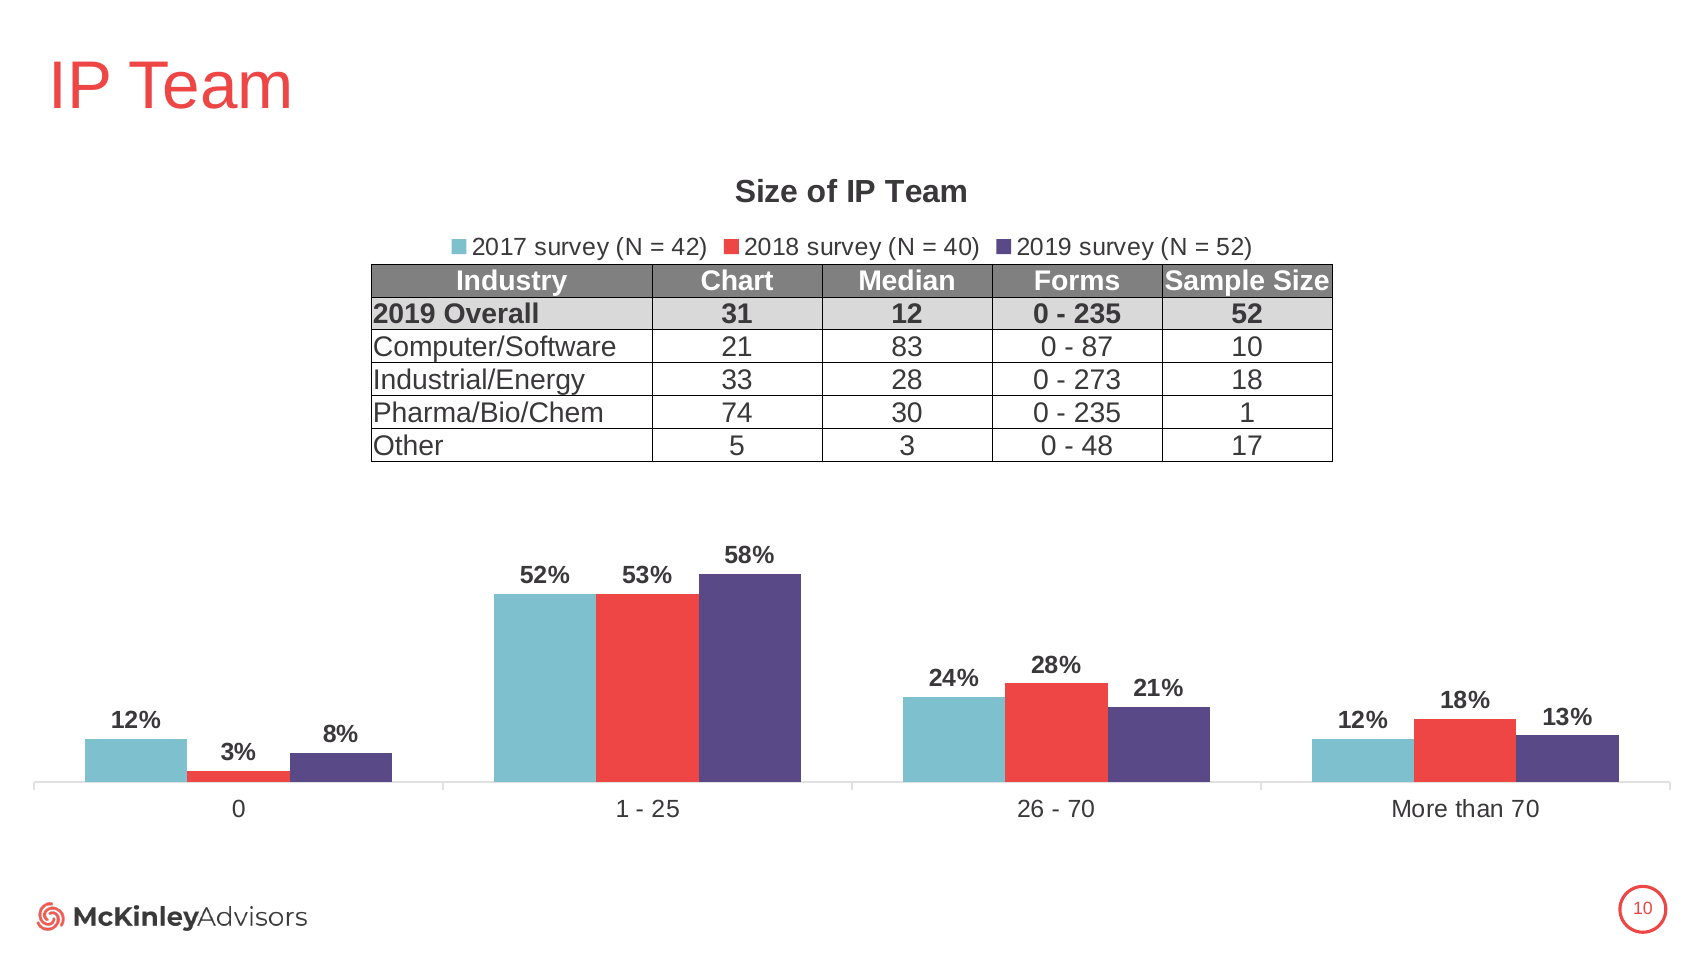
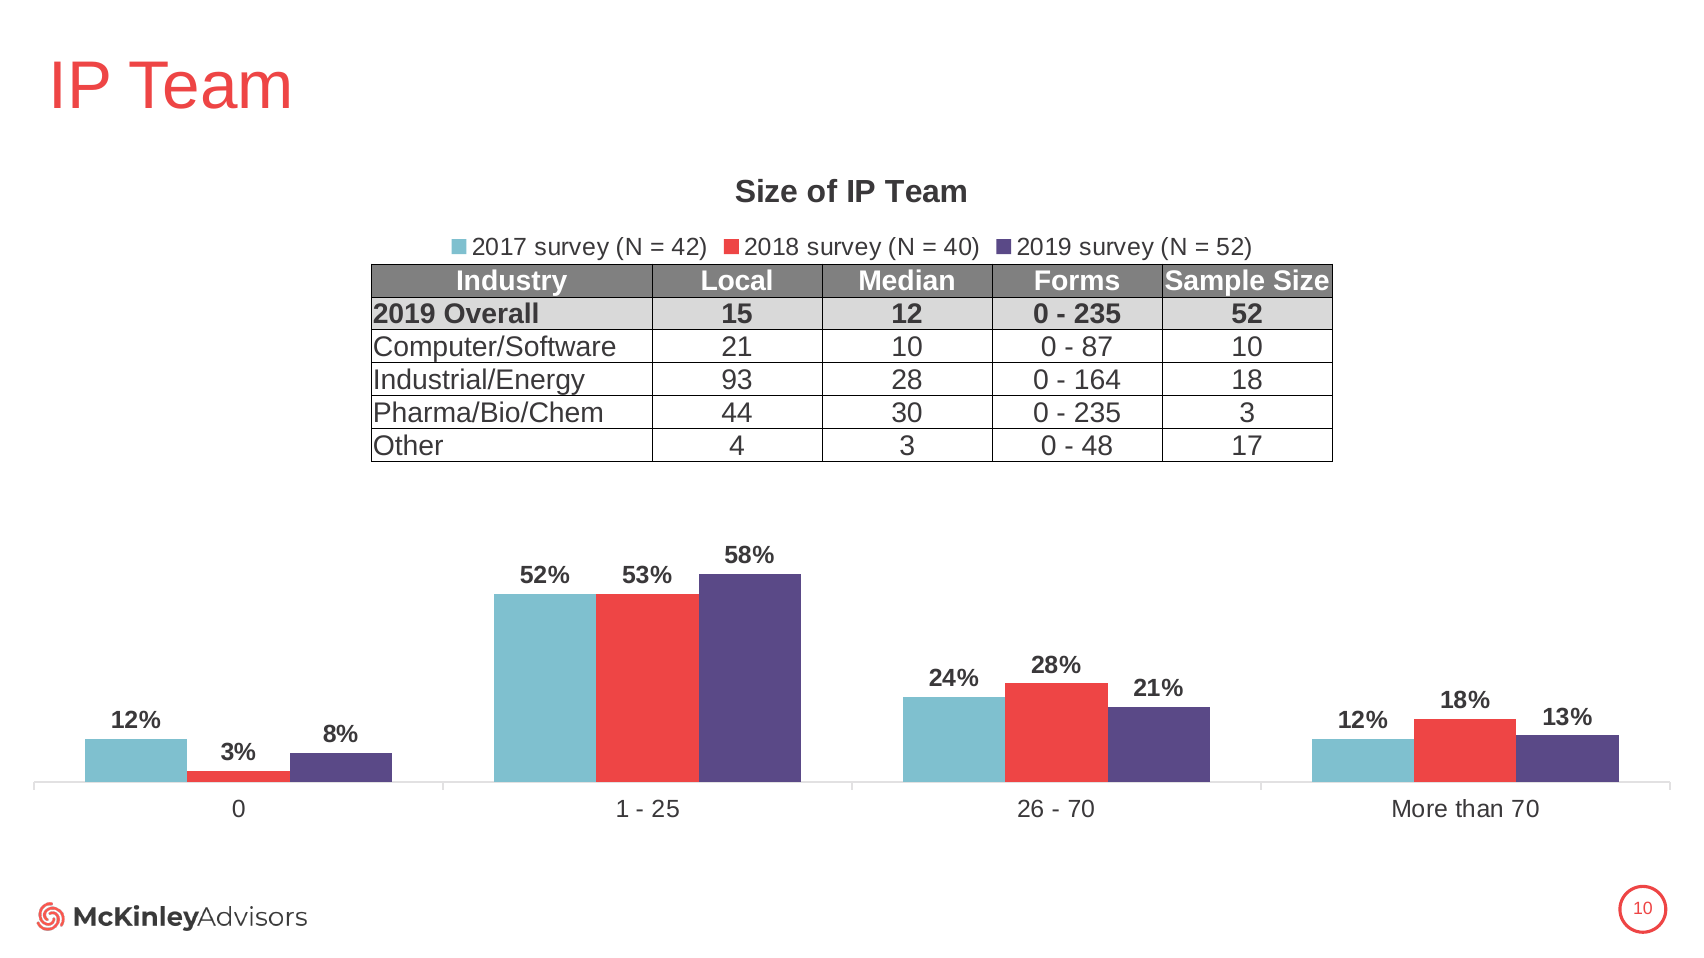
Chart: Chart -> Local (737, 282)
31: 31 -> 15 (737, 315)
21 83: 83 -> 10 (907, 347)
33: 33 -> 93 (737, 380)
273: 273 -> 164 (1097, 380)
74: 74 -> 44 (737, 413)
235 1: 1 -> 3 (1247, 413)
5: 5 -> 4 (737, 446)
